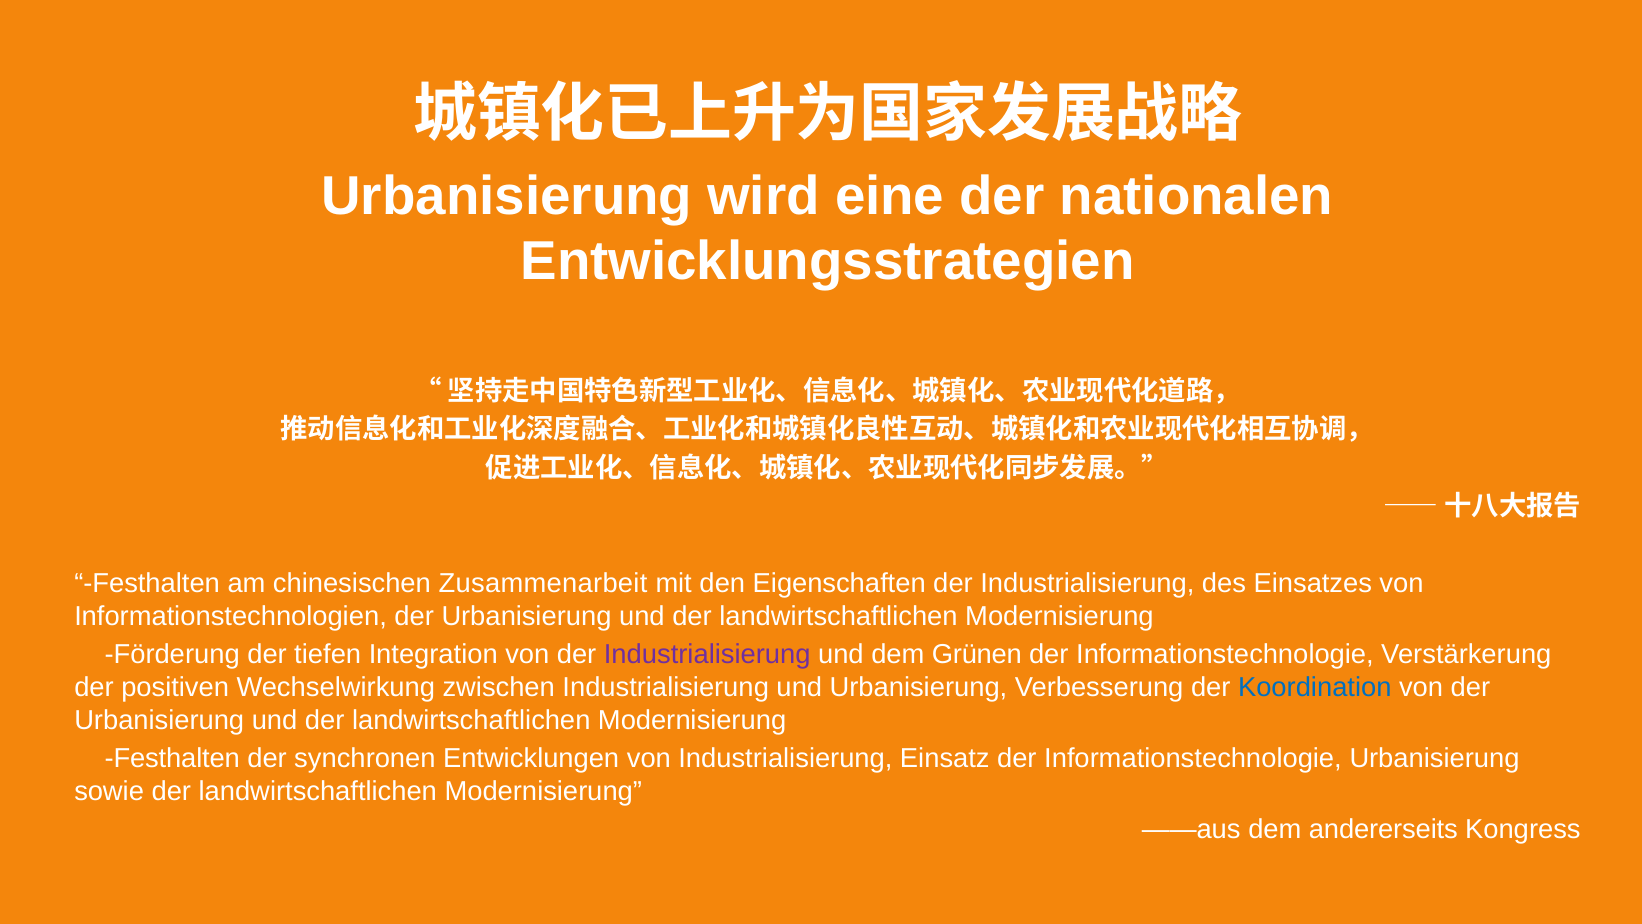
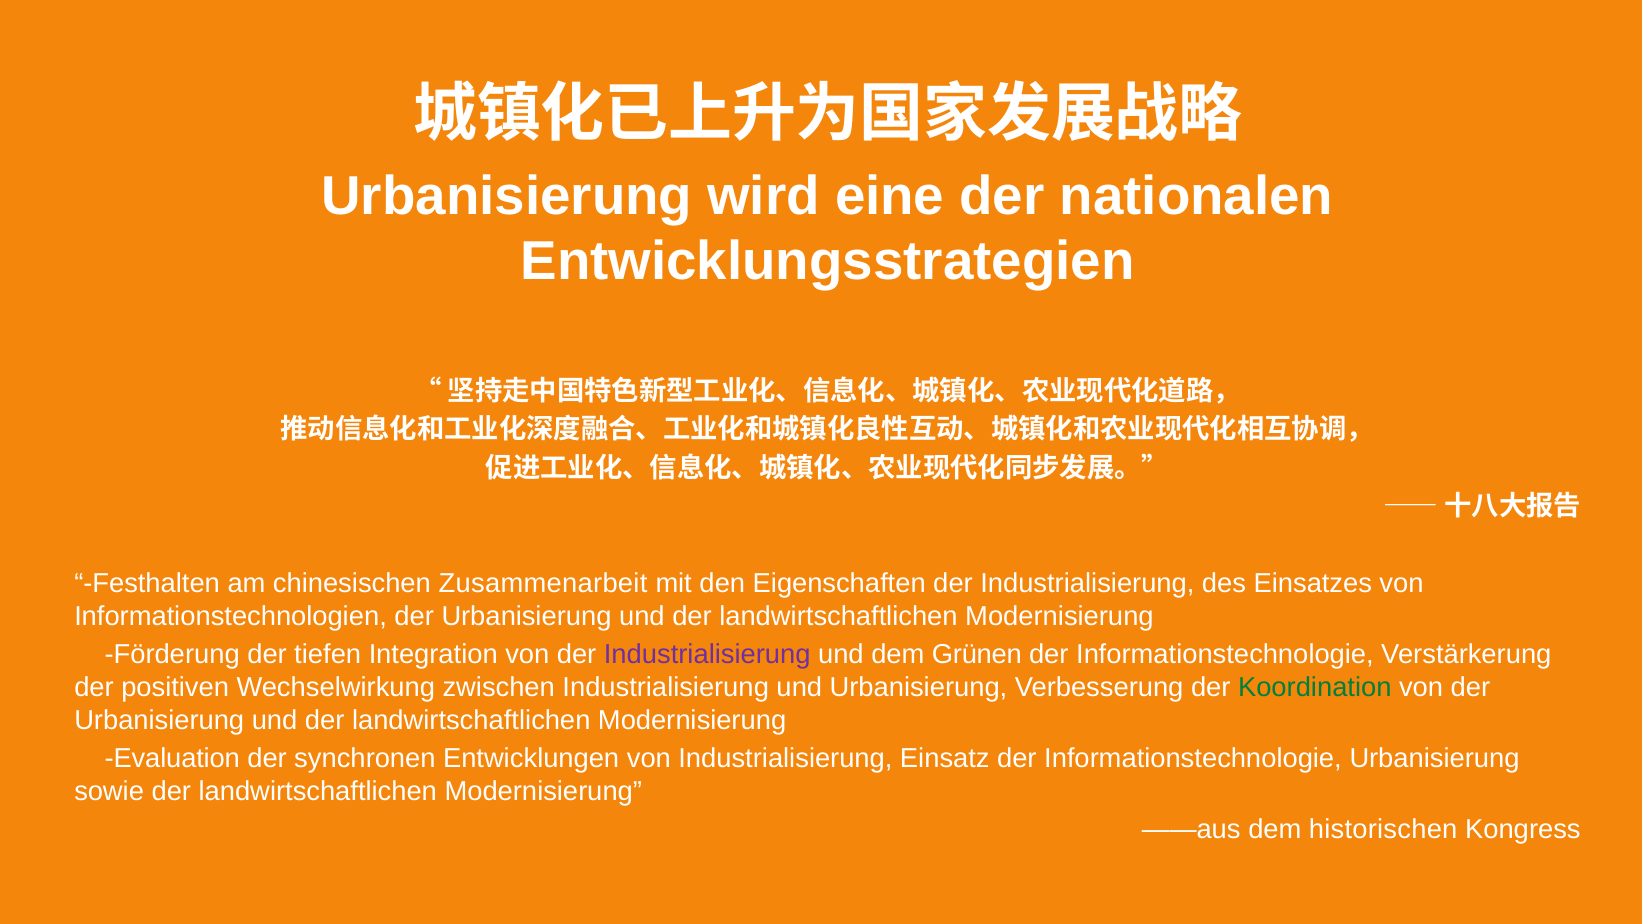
Koordination colour: blue -> green (1315, 687)
Festhalten: Festhalten -> Evaluation (172, 758)
andererseits: andererseits -> historischen (1383, 829)
